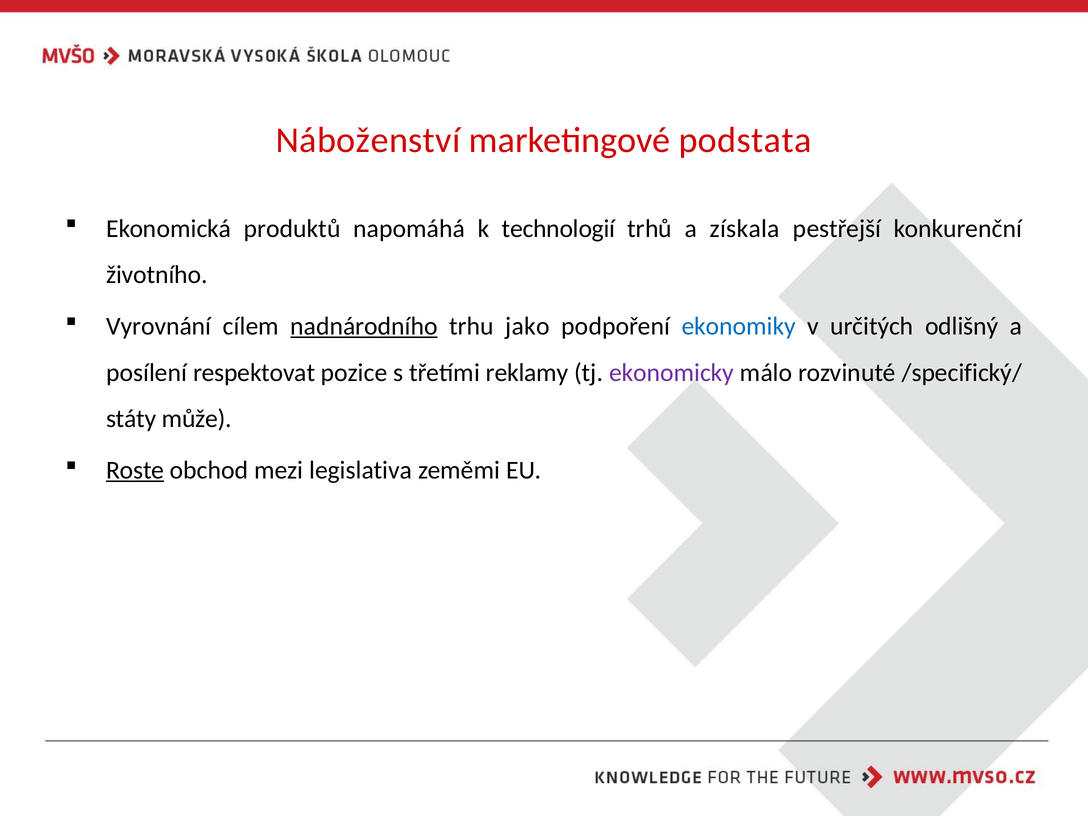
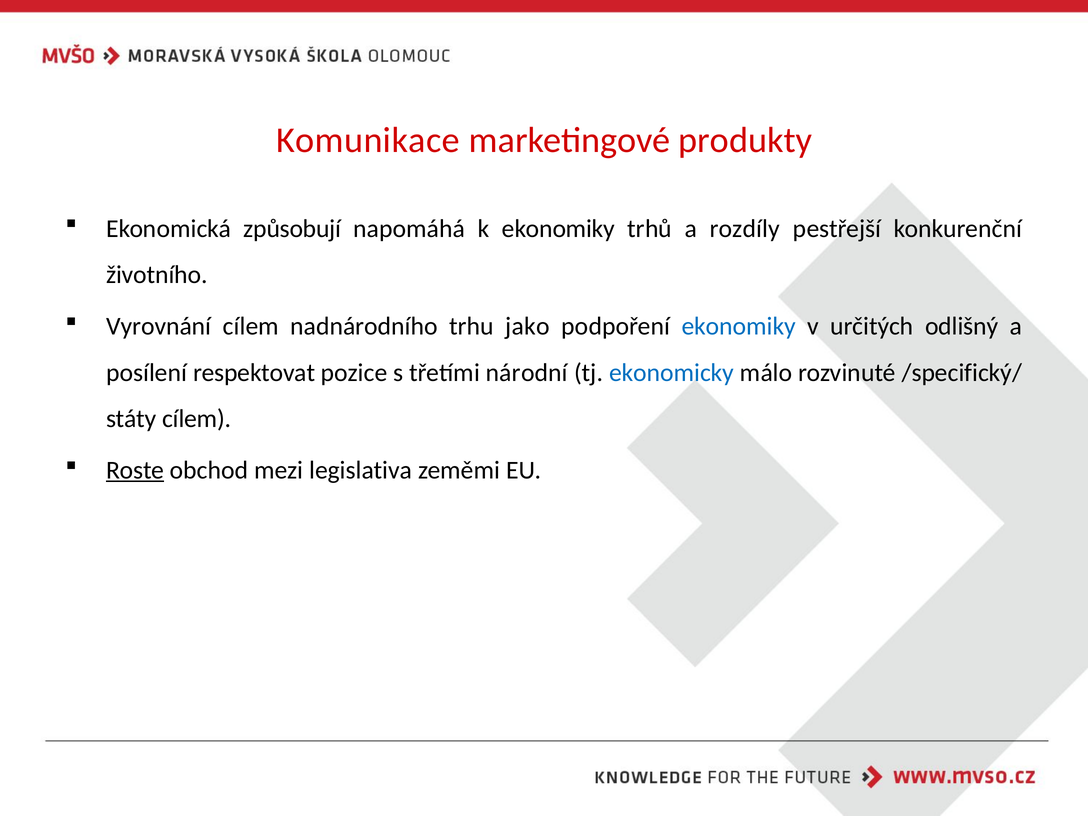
Náboženství: Náboženství -> Komunikace (368, 140)
podstata: podstata -> produkty (745, 140)
produktů: produktů -> způsobují (292, 229)
k technologií: technologií -> ekonomiky (558, 229)
získala: získala -> rozdíly (745, 229)
nadnárodního underline: present -> none (364, 326)
reklamy: reklamy -> národní (527, 373)
ekonomicky colour: purple -> blue (672, 373)
státy může: může -> cílem (197, 419)
